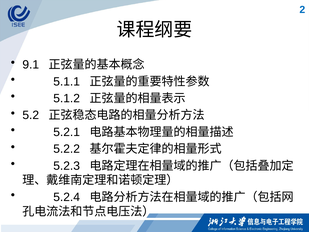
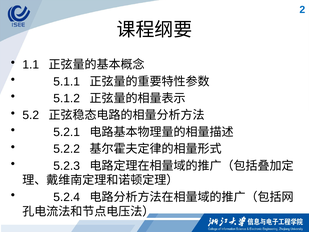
9.1: 9.1 -> 1.1 (31, 65)
